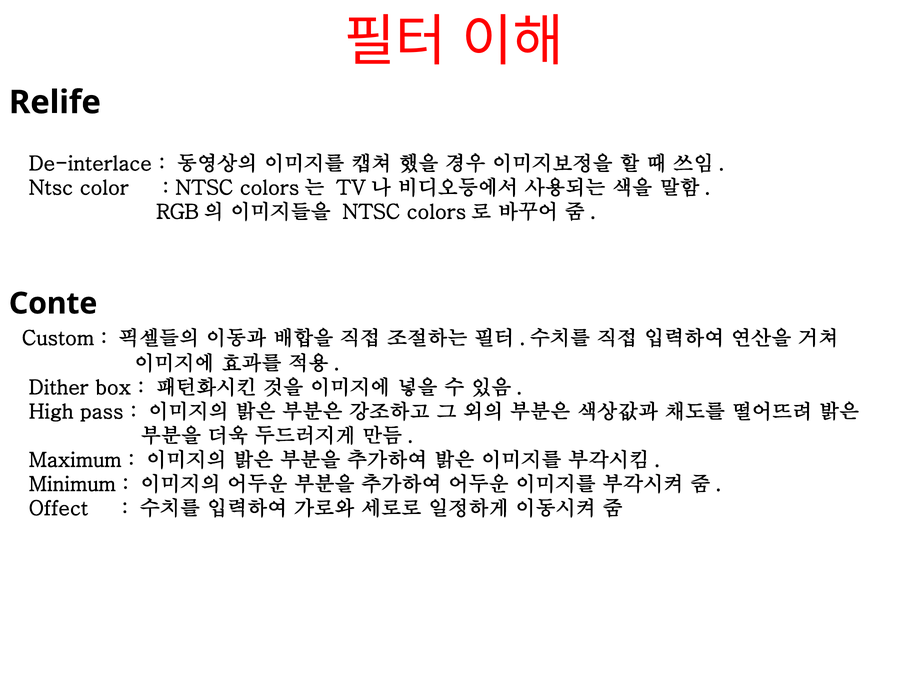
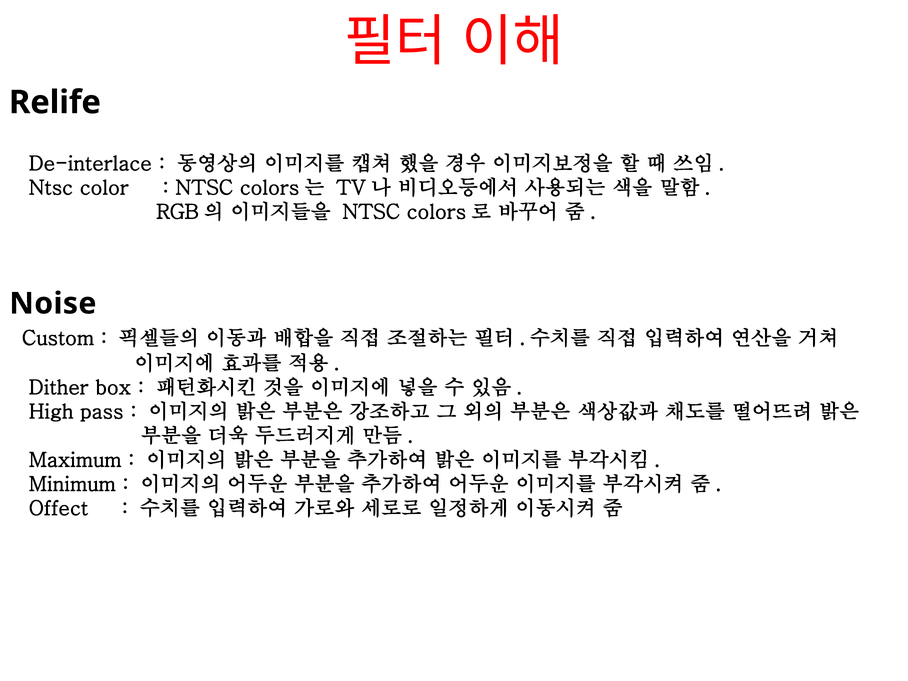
Conte: Conte -> Noise (53, 304)
